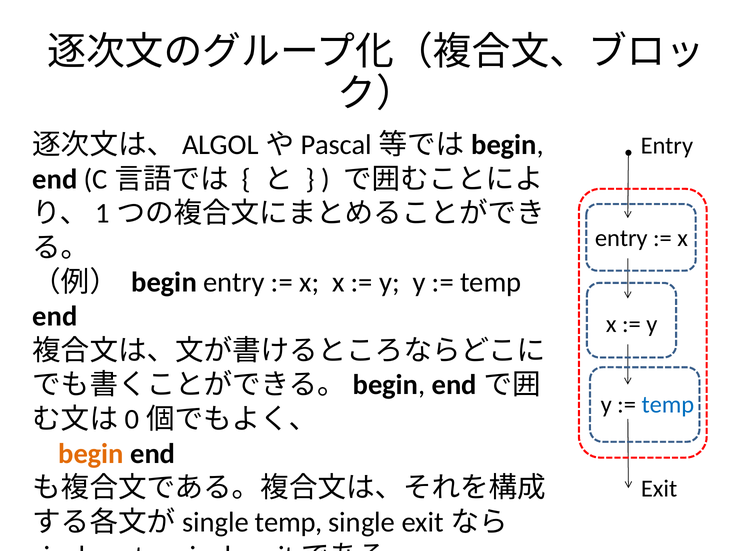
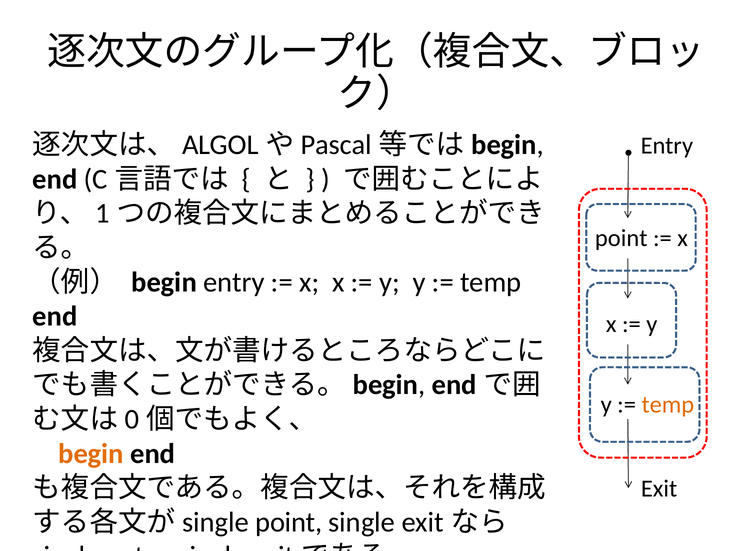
entry: entry -> point (621, 238)
temp colour: blue -> orange (668, 405)
temp: temp -> point (289, 522)
